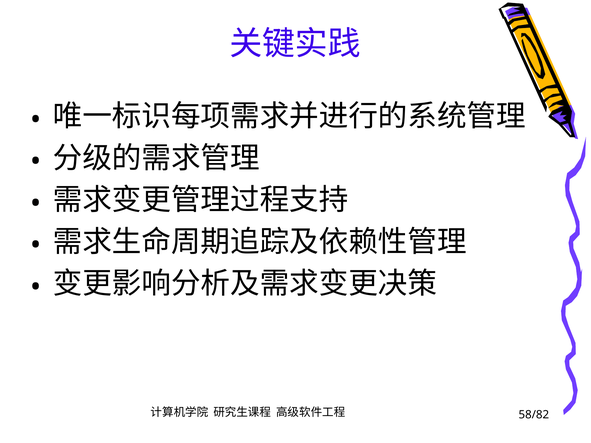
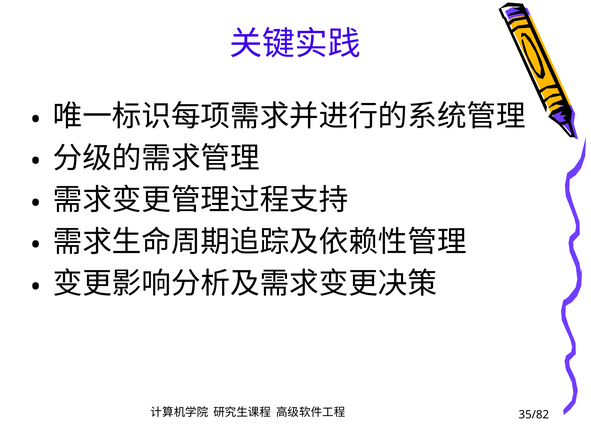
58/82: 58/82 -> 35/82 (534, 415)
